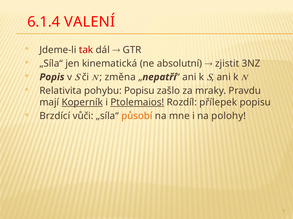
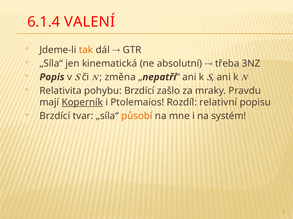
tak colour: red -> orange (86, 50)
zjistit: zjistit -> třeba (227, 64)
Popisu: Popisu -> Brzdící (139, 91)
Ptolemaios underline: present -> none (137, 103)
přílepek: přílepek -> relativní (218, 103)
vůči: vůči -> tvar (83, 116)
polohy: polohy -> systém (229, 116)
